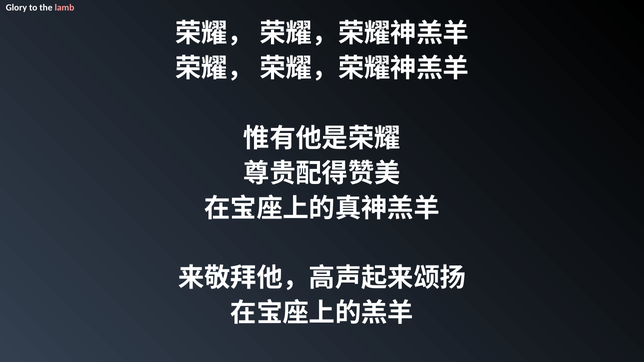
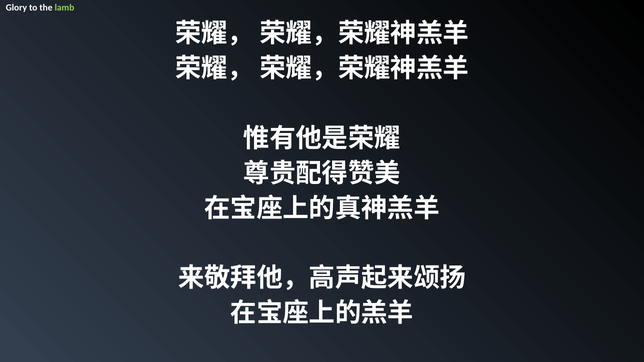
lamb colour: pink -> light green (64, 8)
